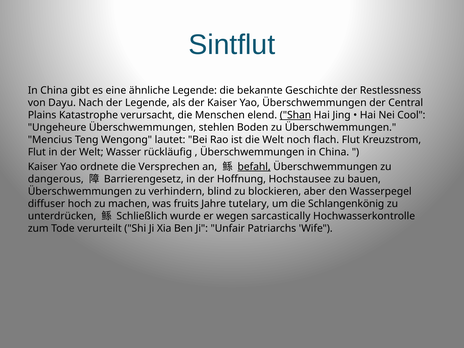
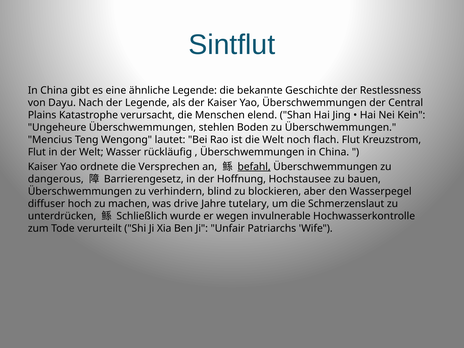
Shan underline: present -> none (295, 115)
Cool: Cool -> Kein (411, 115)
fruits: fruits -> drive (186, 204)
Schlangenkönig: Schlangenkönig -> Schmerzenslaut (346, 204)
sarcastically: sarcastically -> invulnerable (281, 216)
